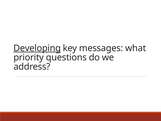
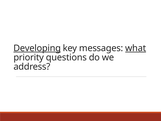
what underline: none -> present (136, 48)
